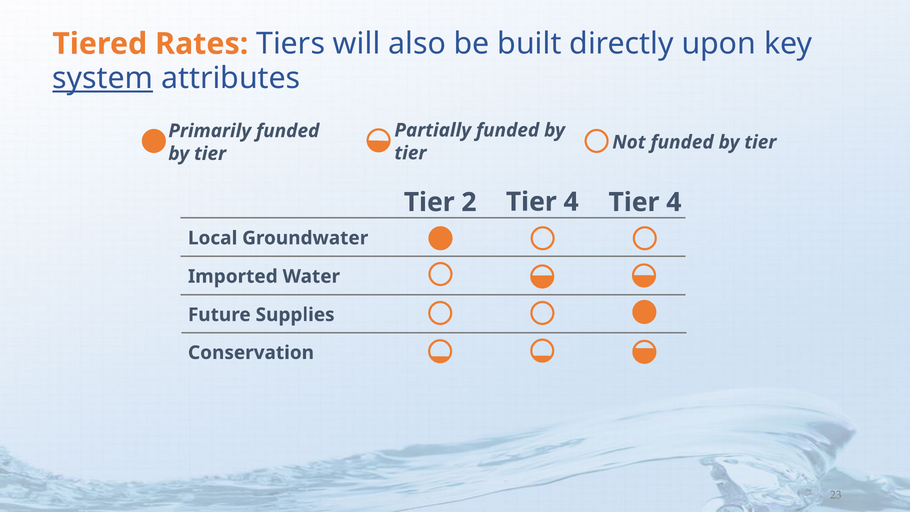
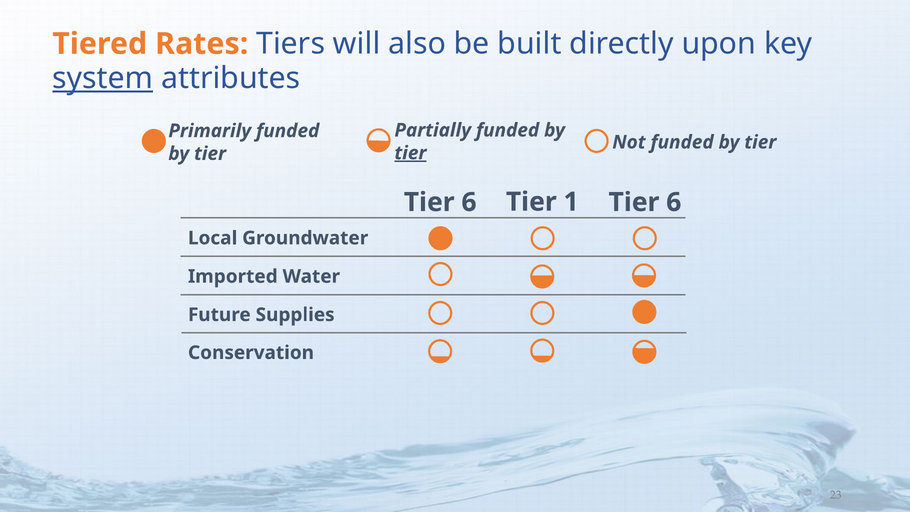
tier underline: none -> present (410, 153)
2: 2 -> 6 (469, 202)
4: 4 -> 1 (571, 202)
4: 4 -> 6 (674, 202)
